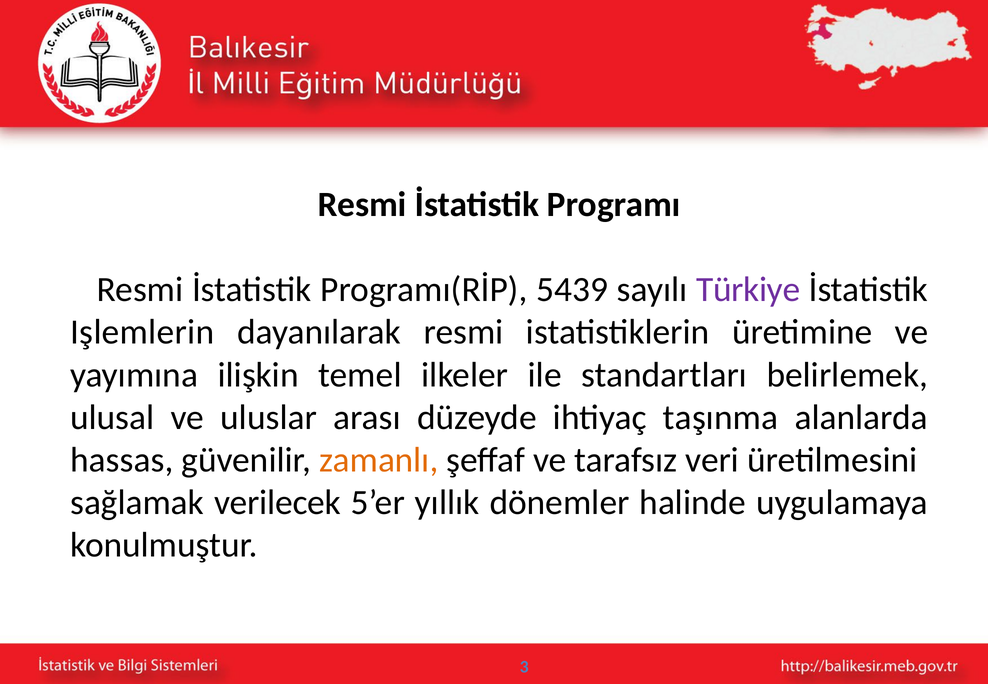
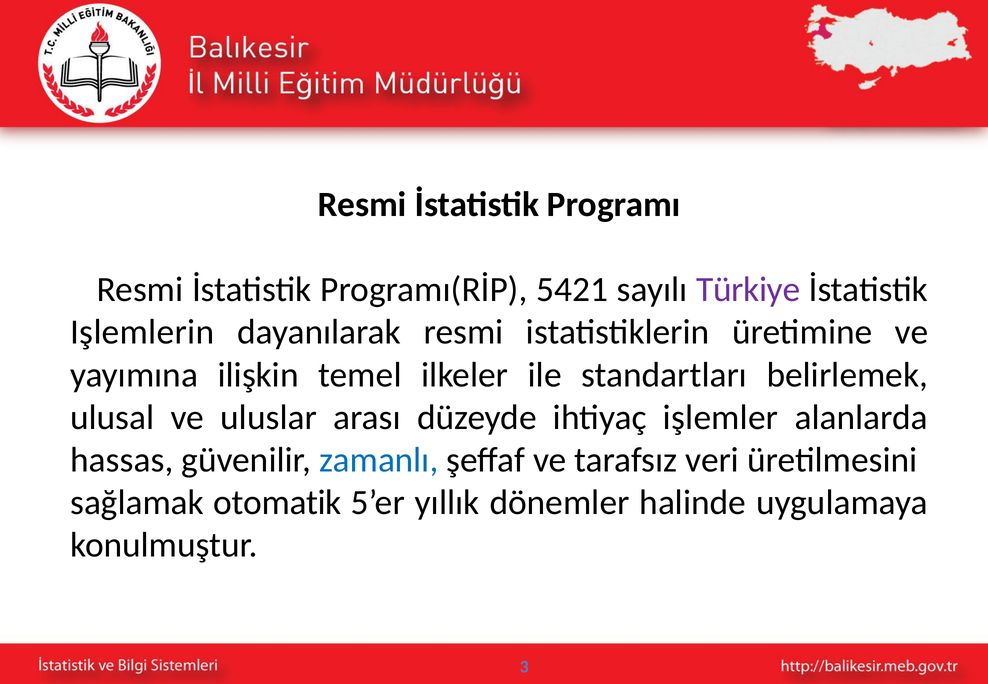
5439: 5439 -> 5421 (572, 290)
taşınma: taşınma -> işlemler (721, 417)
zamanlı colour: orange -> blue (379, 460)
verilecek: verilecek -> otomatik (277, 503)
